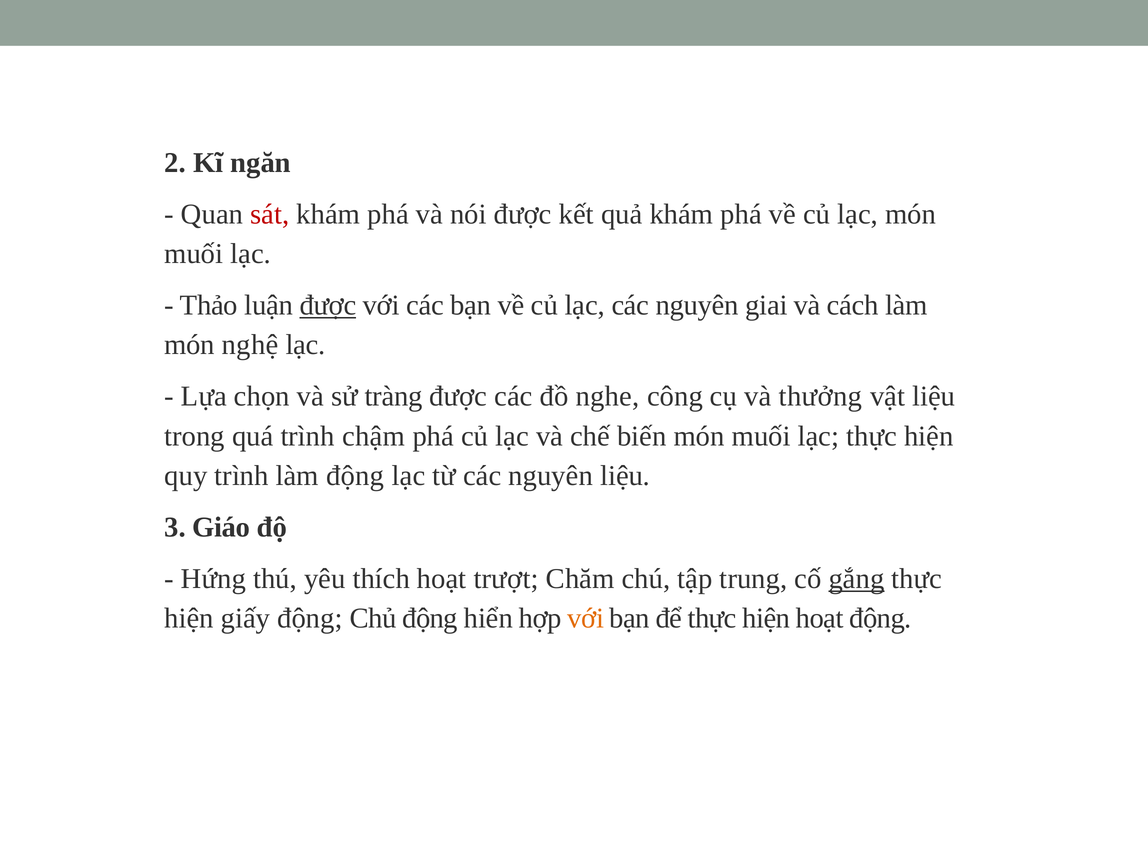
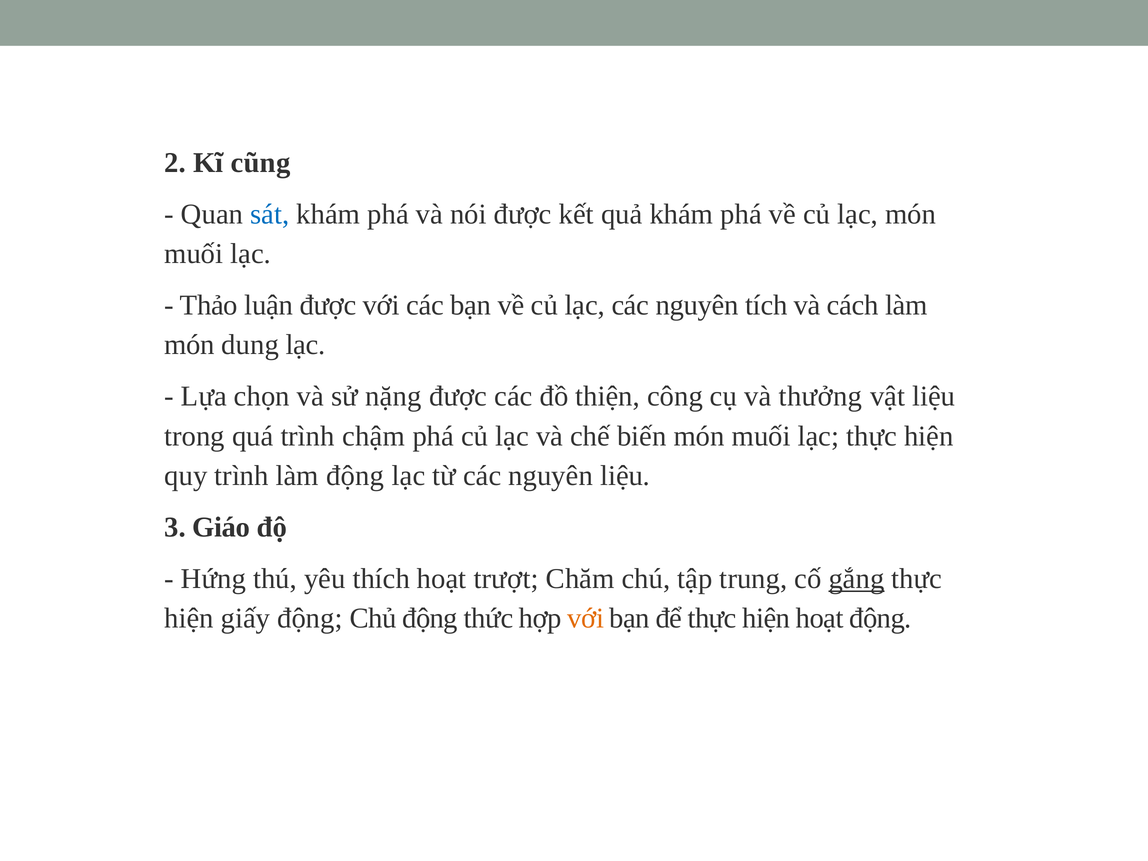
ngăn: ngăn -> cũng (260, 163)
sát colour: red -> blue (270, 214)
được underline: present -> none (328, 305)
giai: giai -> tích (766, 305)
nghệ: nghệ -> dung (250, 345)
tràng: tràng -> nặng (393, 396)
nghe: nghe -> thiện (608, 396)
hiển: hiển -> thức (489, 618)
